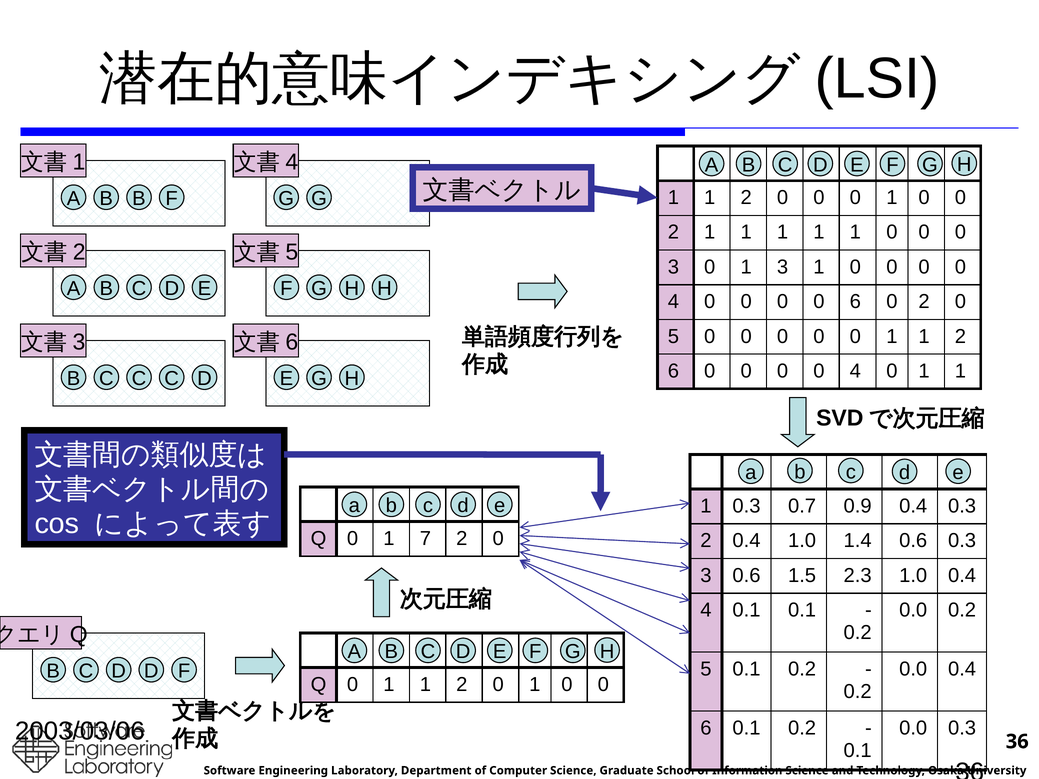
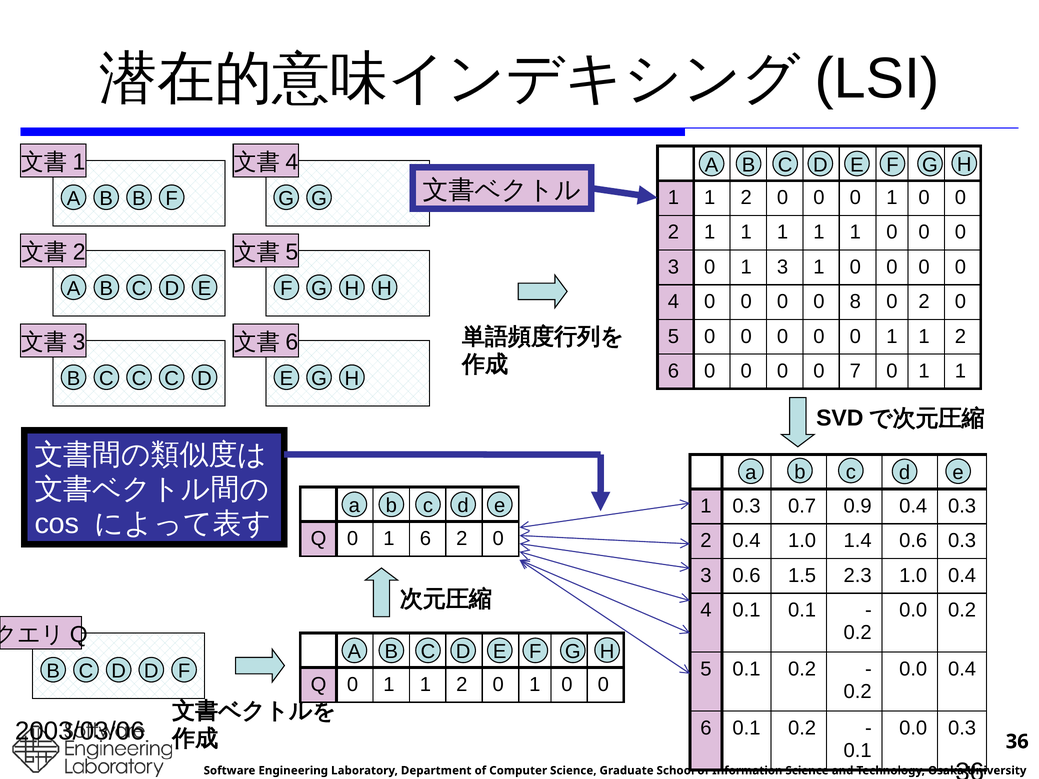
0 6: 6 -> 8 (855, 302)
4: 4 -> 7 (855, 371)
1 7: 7 -> 6 (425, 539)
